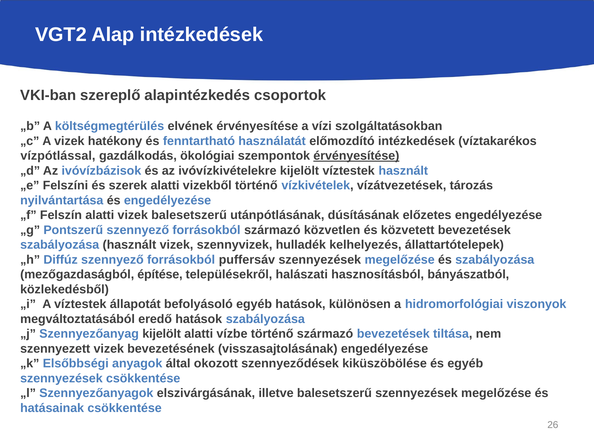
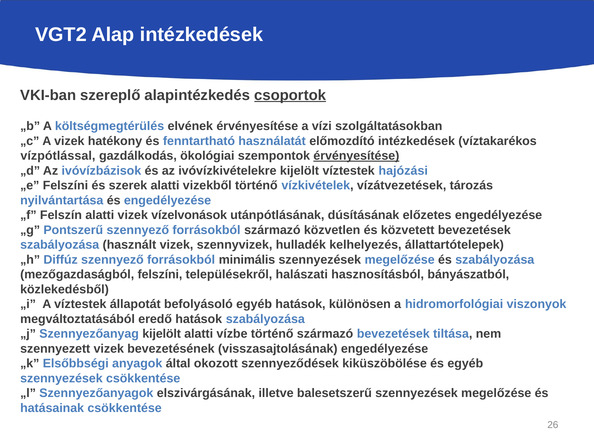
csoportok underline: none -> present (290, 95)
víztestek használt: használt -> hajózási (403, 171)
vizek balesetszerű: balesetszerű -> vízelvonások (189, 215)
puffersáv: puffersáv -> minimális (247, 260)
mezőgazdaságból építése: építése -> felszíni (160, 275)
